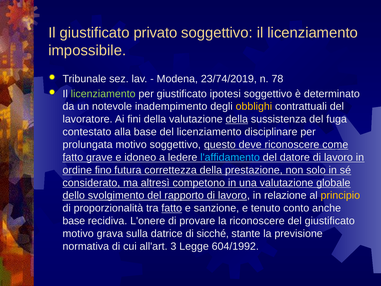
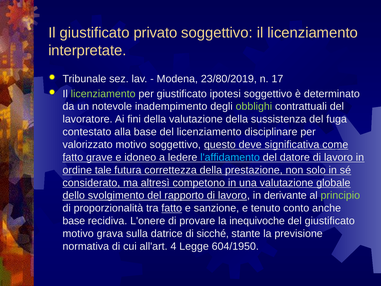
impossibile: impossibile -> interpretate (87, 51)
23/74/2019: 23/74/2019 -> 23/80/2019 (229, 79)
78: 78 -> 17 (277, 79)
obblighi colour: yellow -> light green (254, 106)
della underline: present -> none (237, 119)
prolungata: prolungata -> valorizzato (88, 144)
deve riconoscere: riconoscere -> significativa (292, 144)
fino: fino -> tale (103, 170)
relazione: relazione -> derivante (285, 195)
principio colour: yellow -> light green (340, 195)
la riconoscere: riconoscere -> inequivoche (257, 221)
3: 3 -> 4 (173, 246)
604/1992: 604/1992 -> 604/1950 (235, 246)
